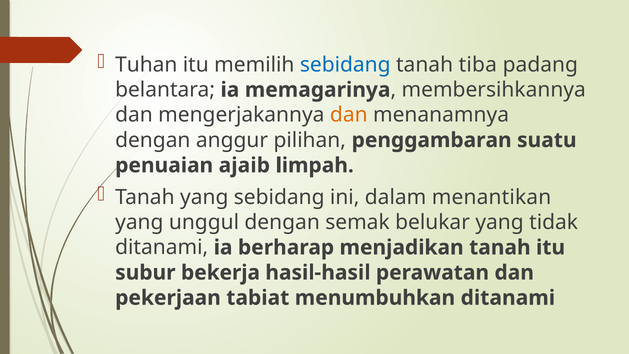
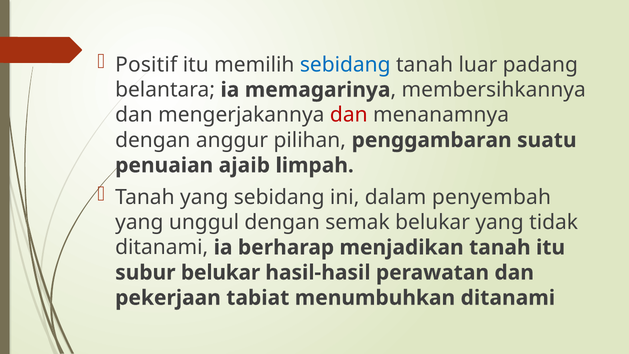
Tuhan: Tuhan -> Positif (146, 65)
tiba: tiba -> luar (478, 65)
dan colour: orange -> red (349, 115)
menantikan: menantikan -> penyembah (491, 197)
subur bekerja: bekerja -> belukar (221, 273)
